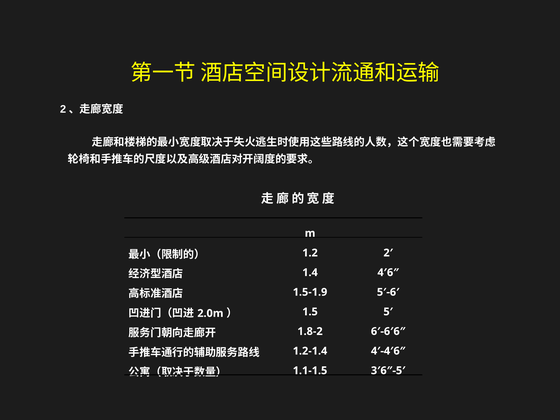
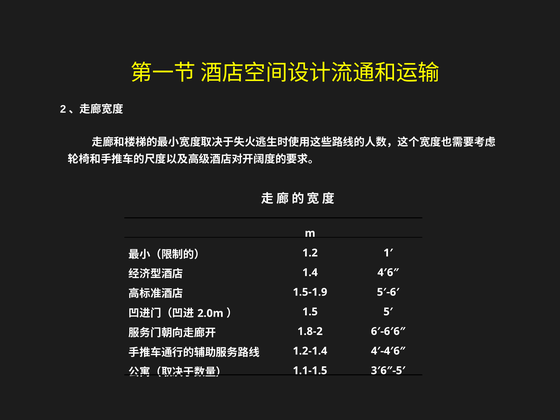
2′: 2′ -> 1′ (388, 253)
